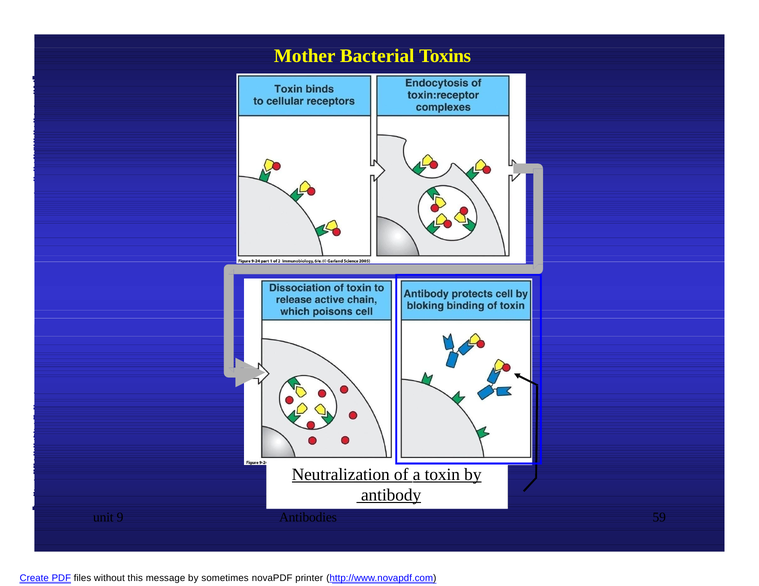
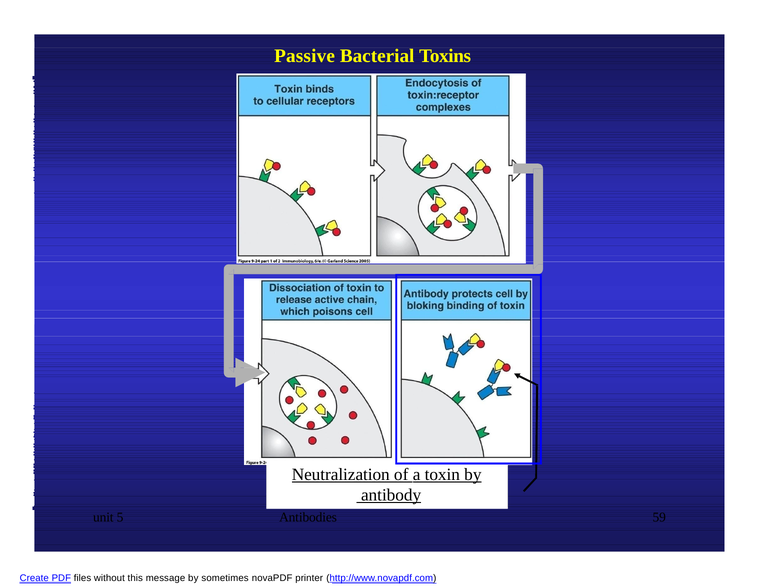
Mother: Mother -> Passive (305, 56)
9: 9 -> 5 (120, 518)
